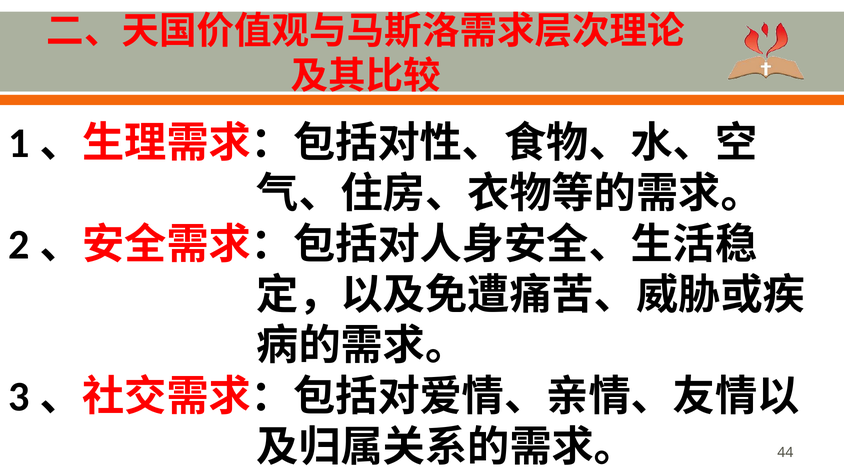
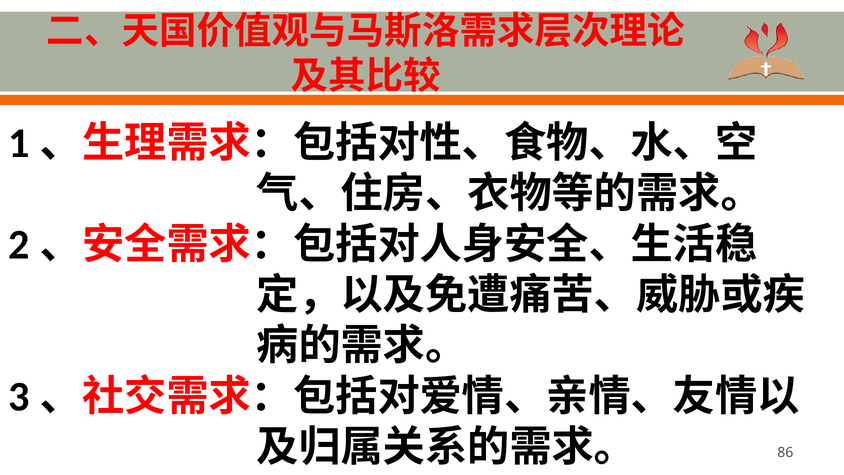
44: 44 -> 86 (785, 452)
